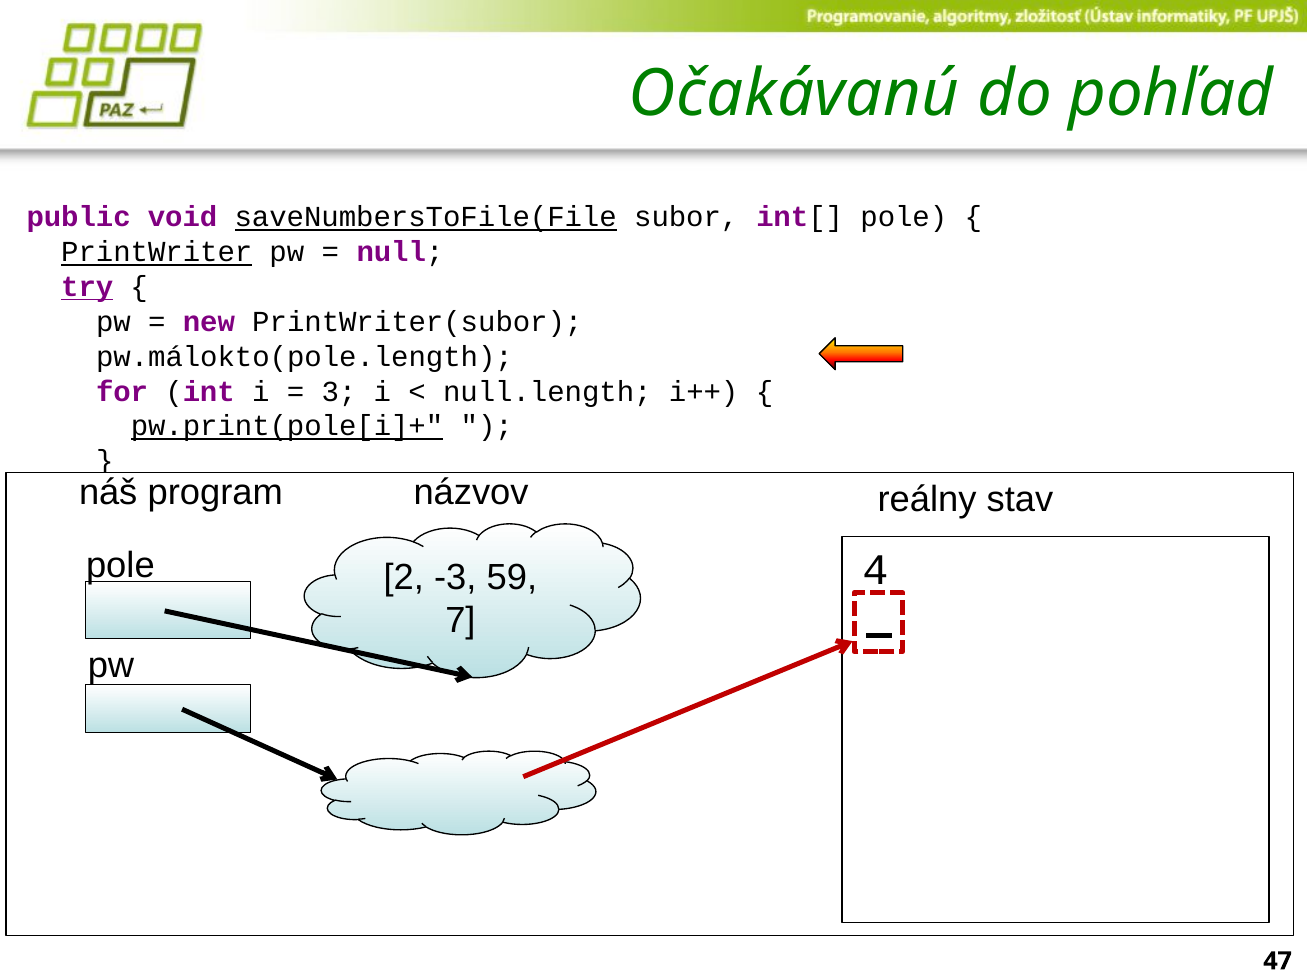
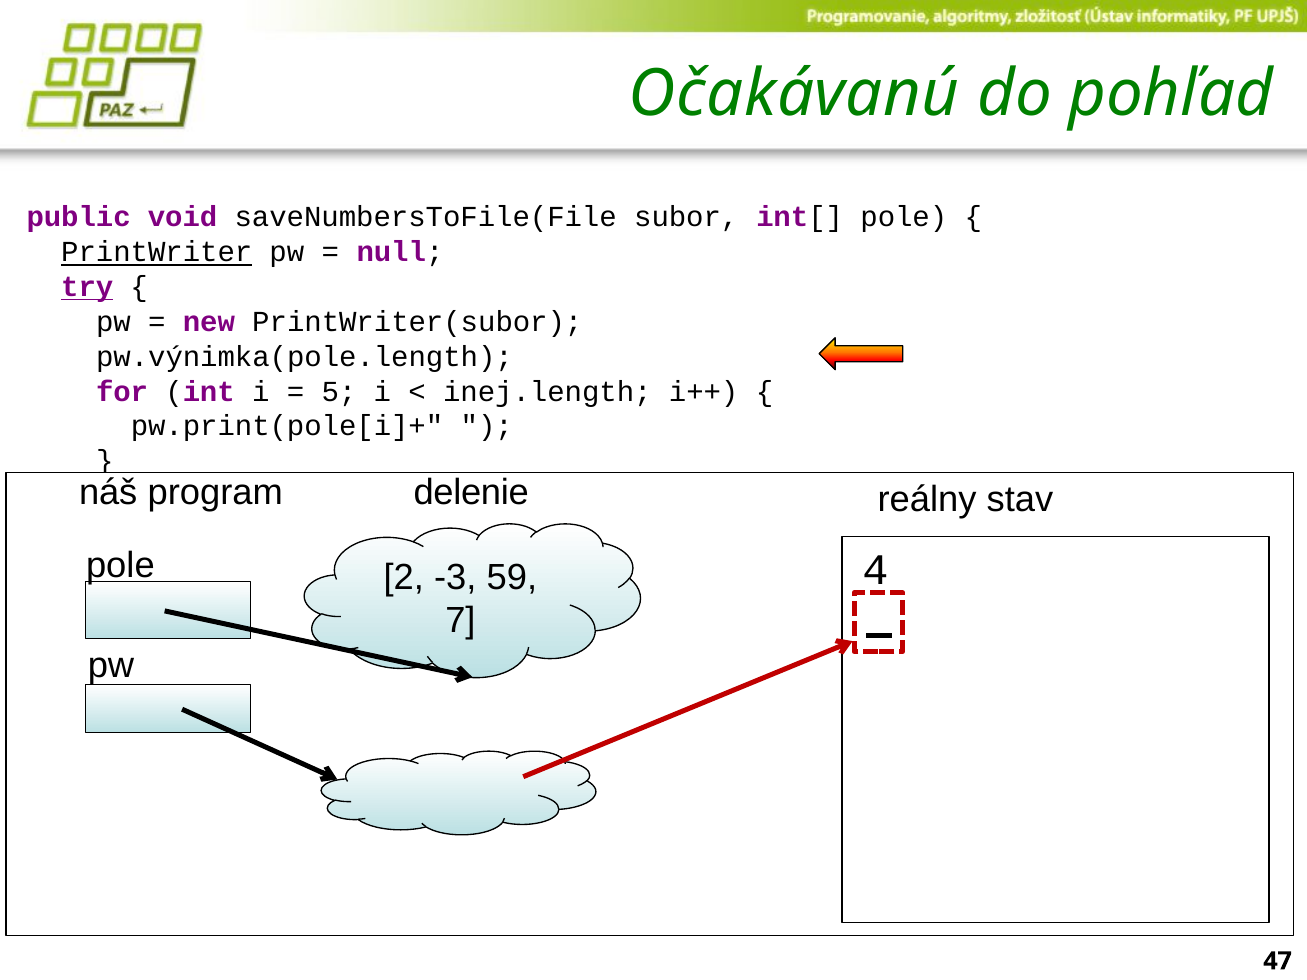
saveNumbersToFile(File underline: present -> none (426, 217)
pw.málokto(pole.length: pw.málokto(pole.length -> pw.výnimka(pole.length (304, 357)
3: 3 -> 5 (339, 392)
null.length: null.length -> inej.length (547, 392)
pw.print(pole[i]+ underline: present -> none (287, 426)
názvov: názvov -> delenie (471, 493)
